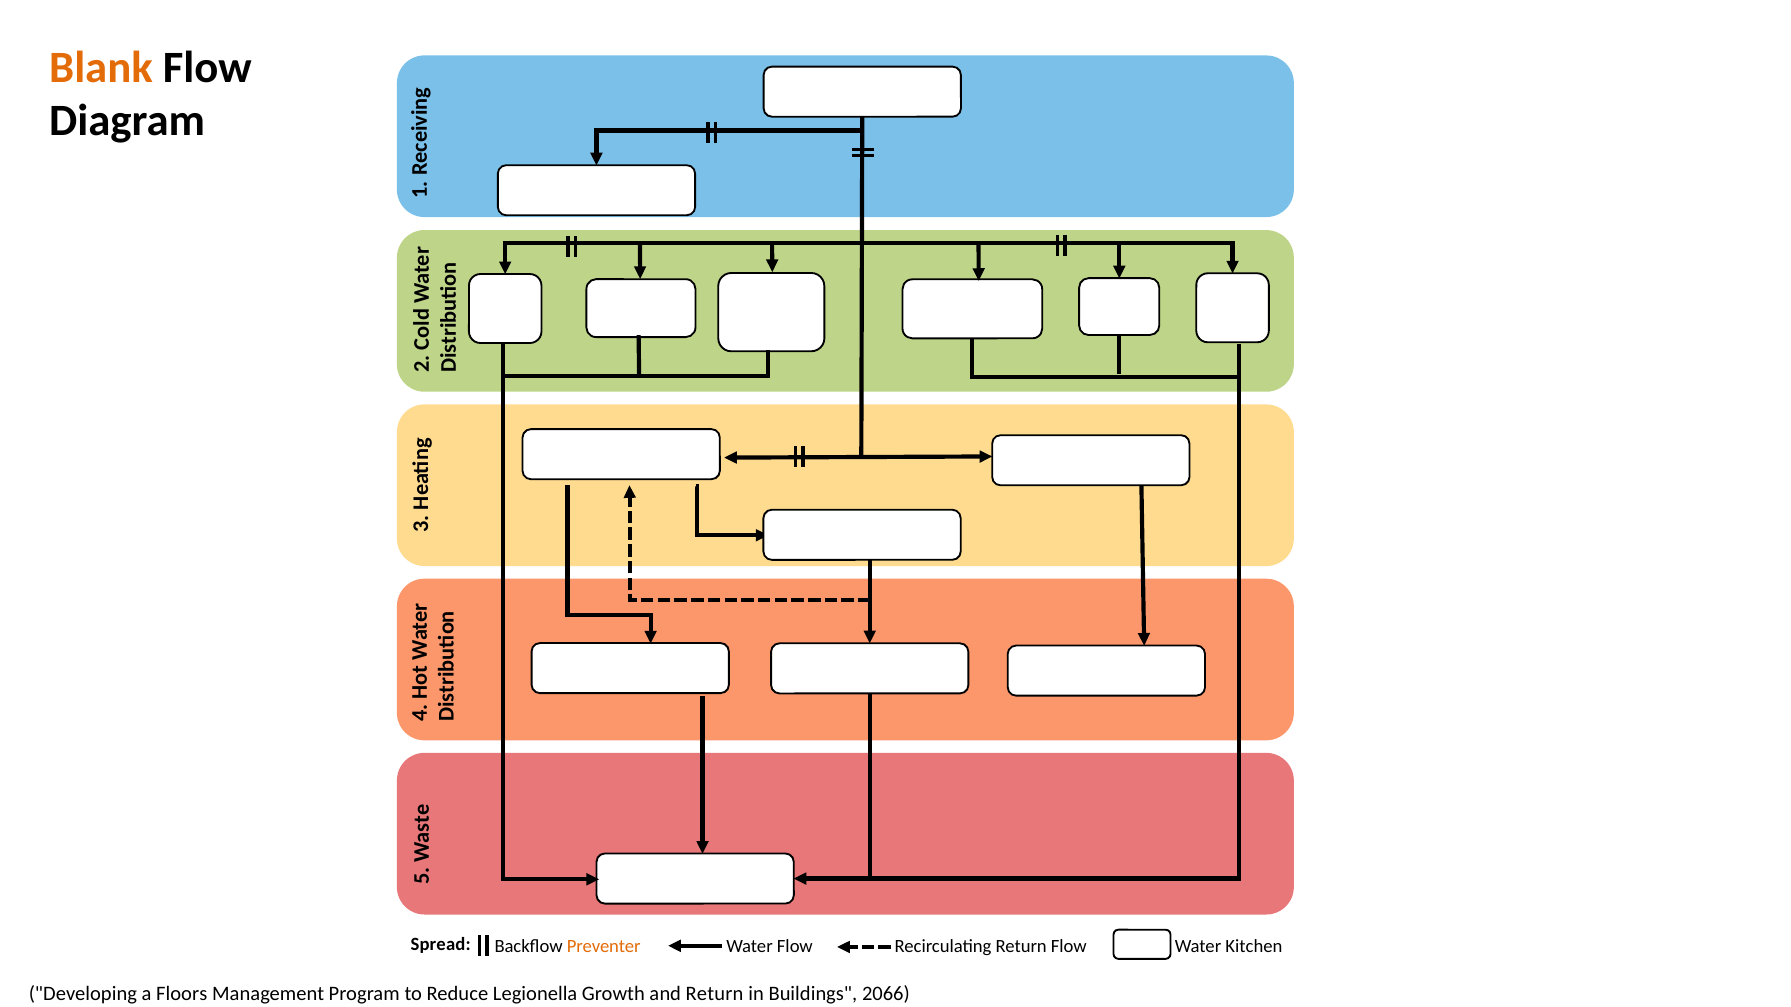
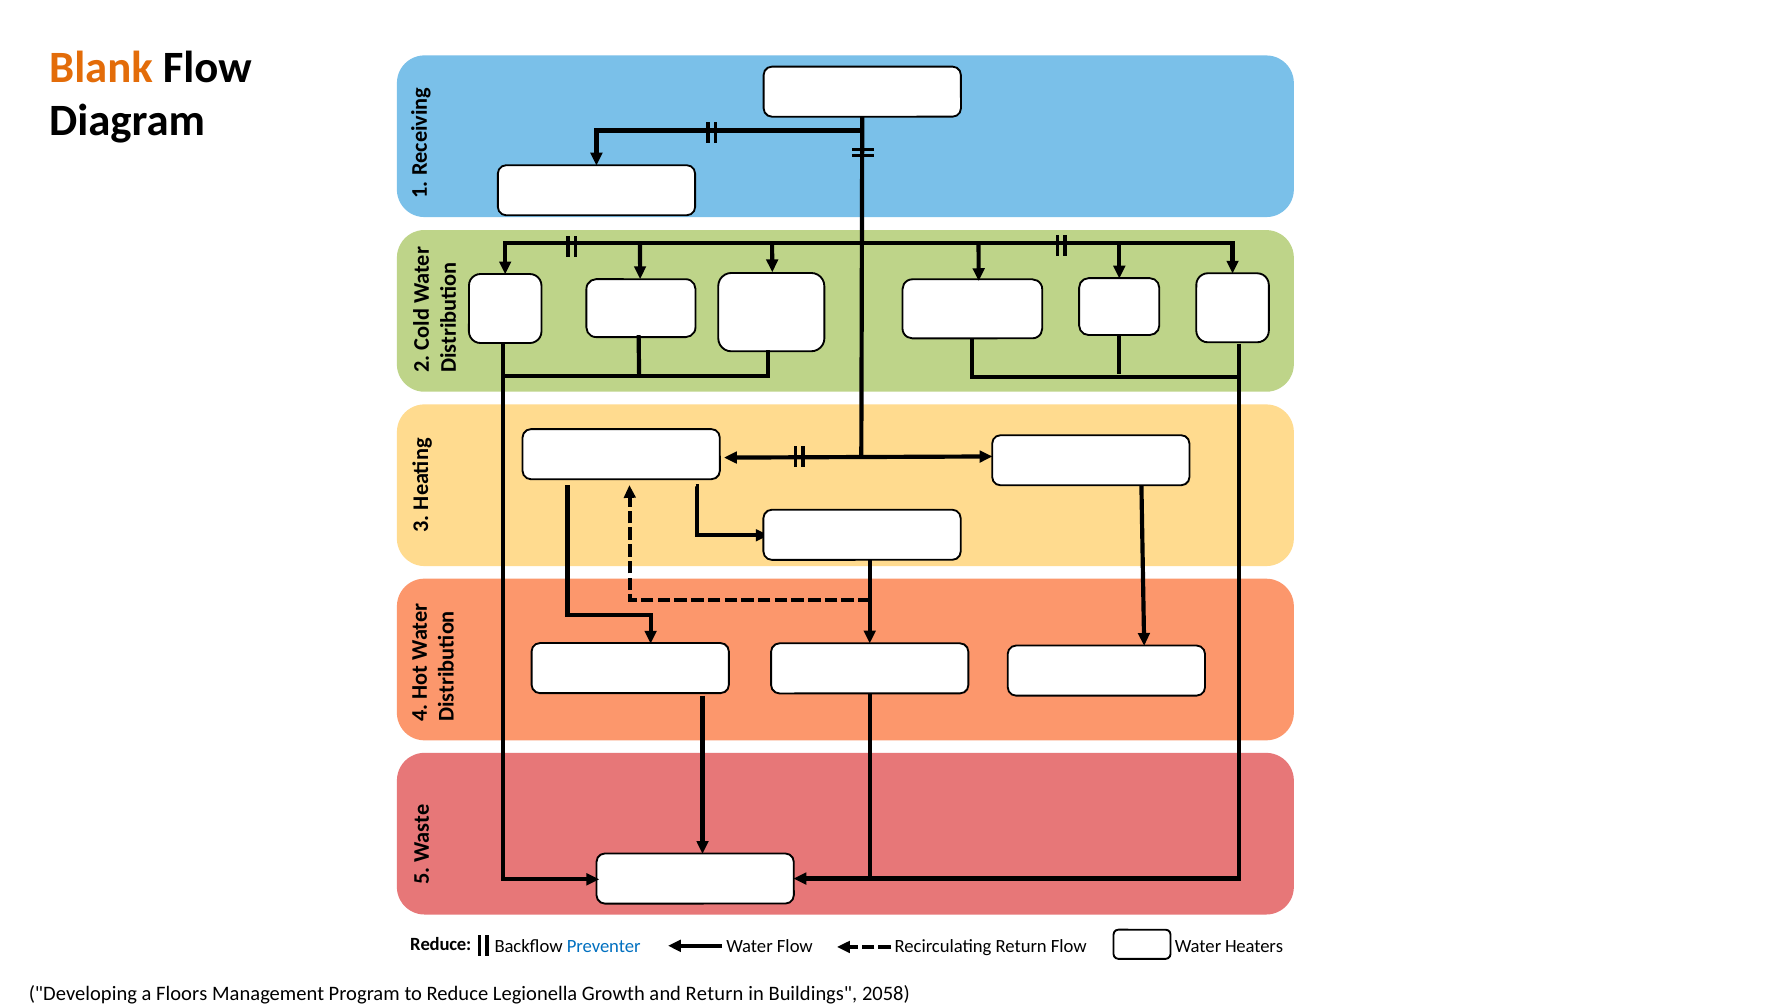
Spread: Spread -> Reduce (441, 945)
Kitchen: Kitchen -> Heaters (1254, 947)
Preventer colour: orange -> blue (604, 947)
2066: 2066 -> 2058 (886, 994)
